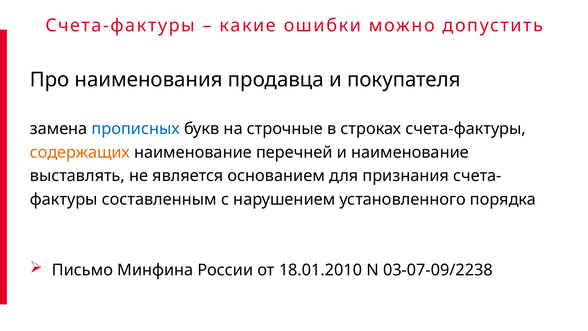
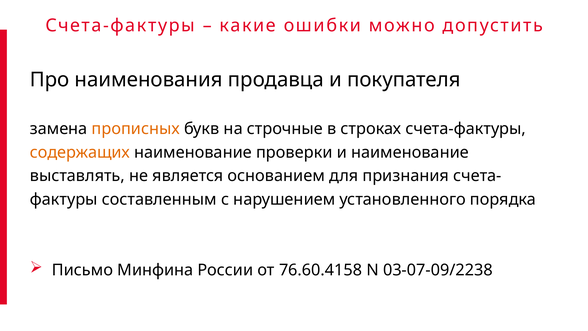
прописных colour: blue -> orange (136, 129)
перечней: перечней -> проверки (294, 152)
18.01.2010: 18.01.2010 -> 76.60.4158 (321, 270)
